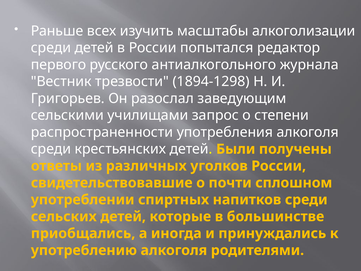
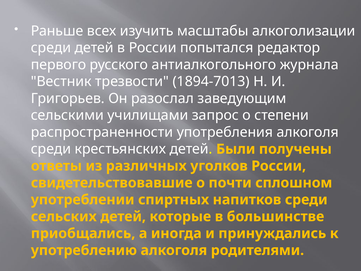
1894-1298: 1894-1298 -> 1894-7013 (211, 82)
